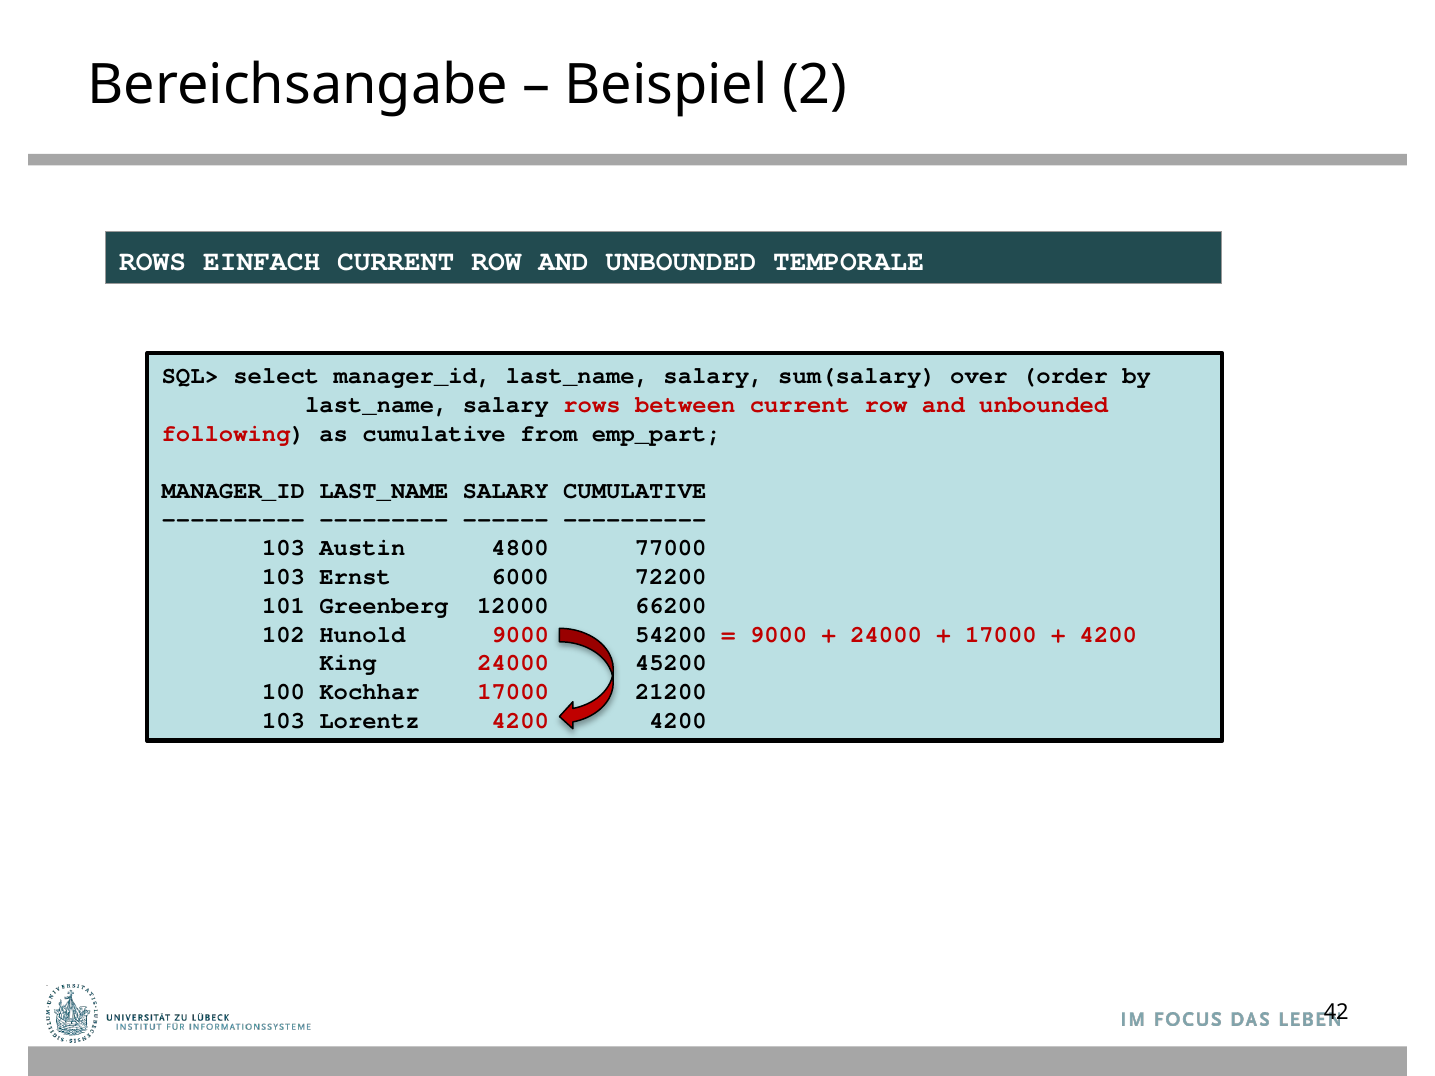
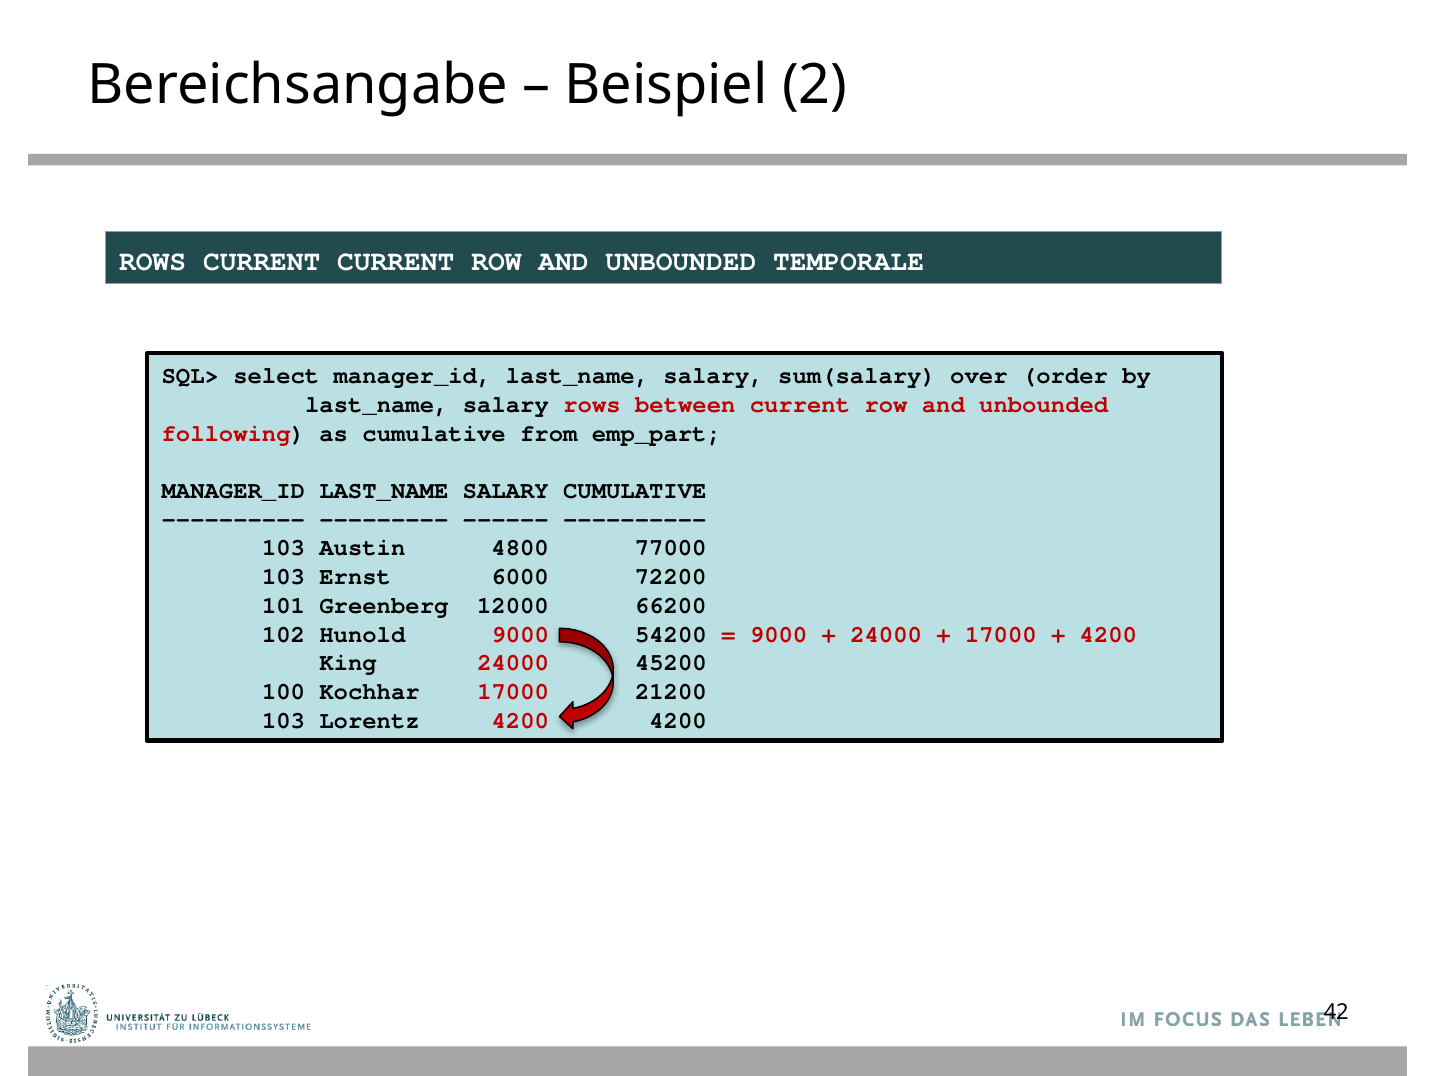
ROWS EINFACH: EINFACH -> CURRENT (262, 262)
